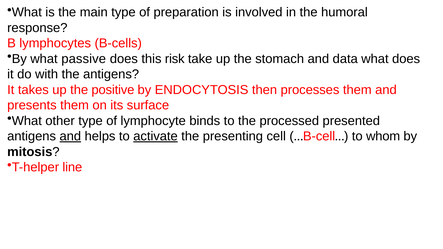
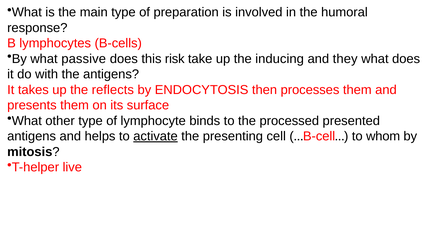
stomach: stomach -> inducing (280, 59)
data: data -> they (345, 59)
positive: positive -> reflects (113, 90)
and underline: present -> none (70, 136)
line: line -> live (72, 167)
